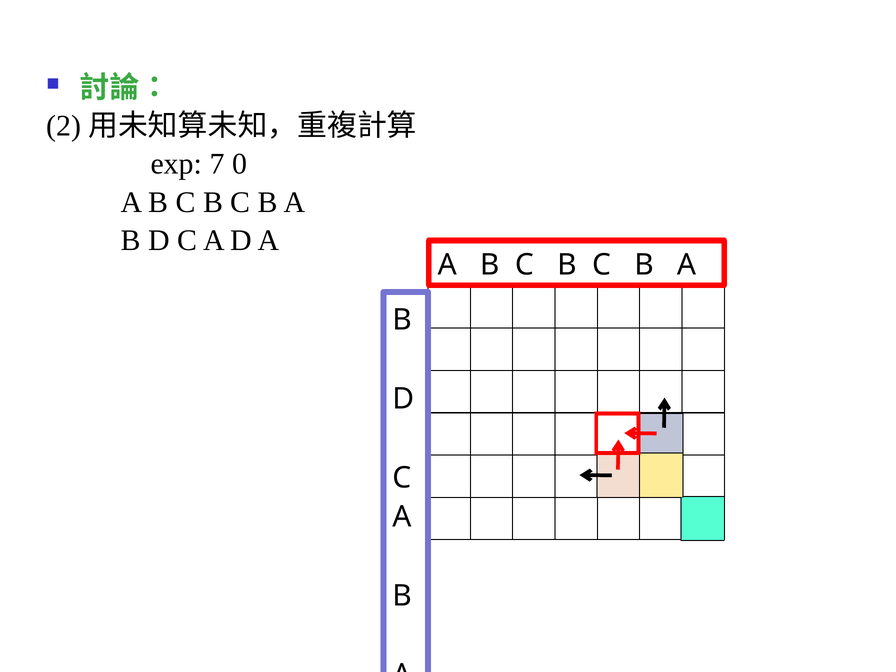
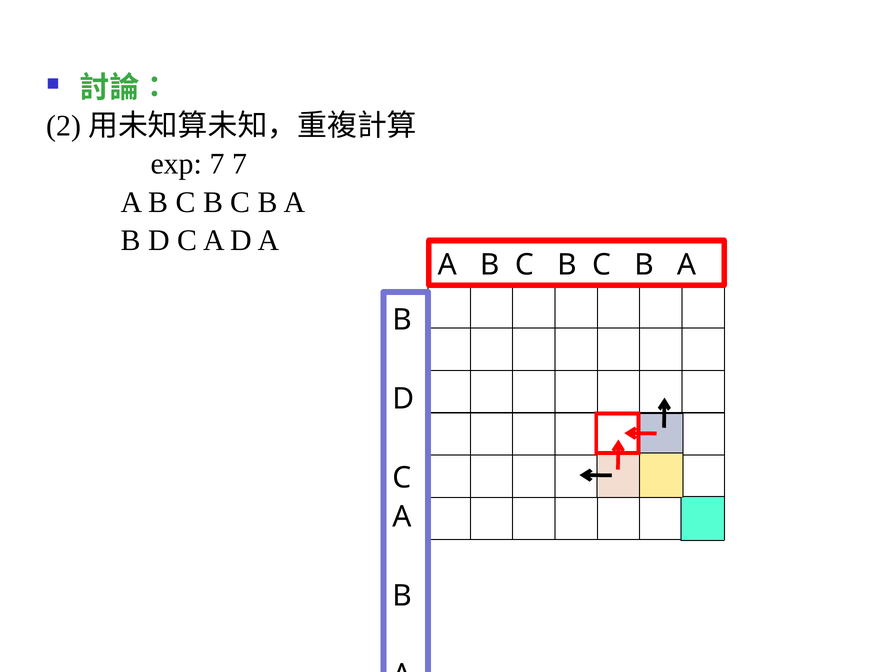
7 0: 0 -> 7 (240, 164)
